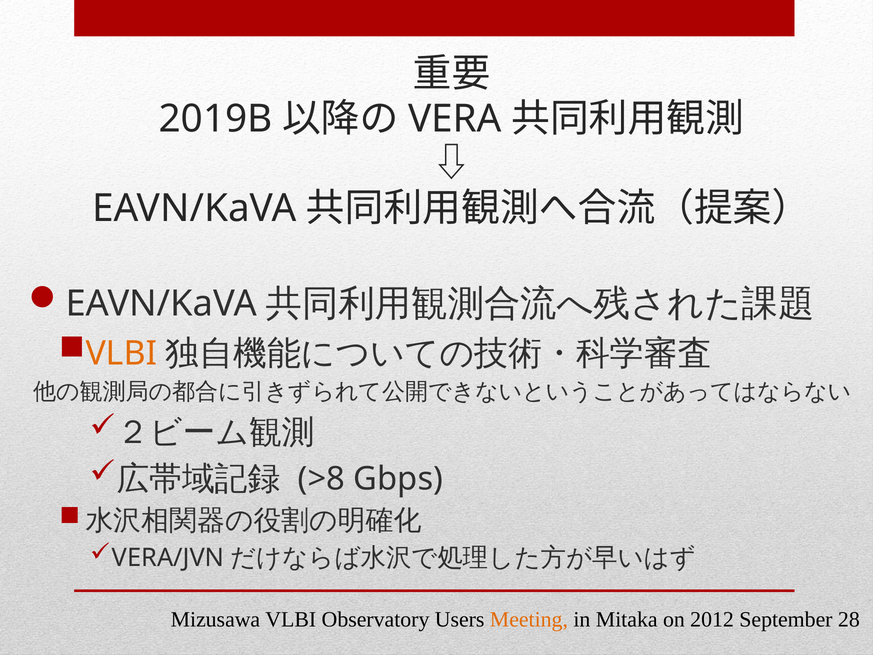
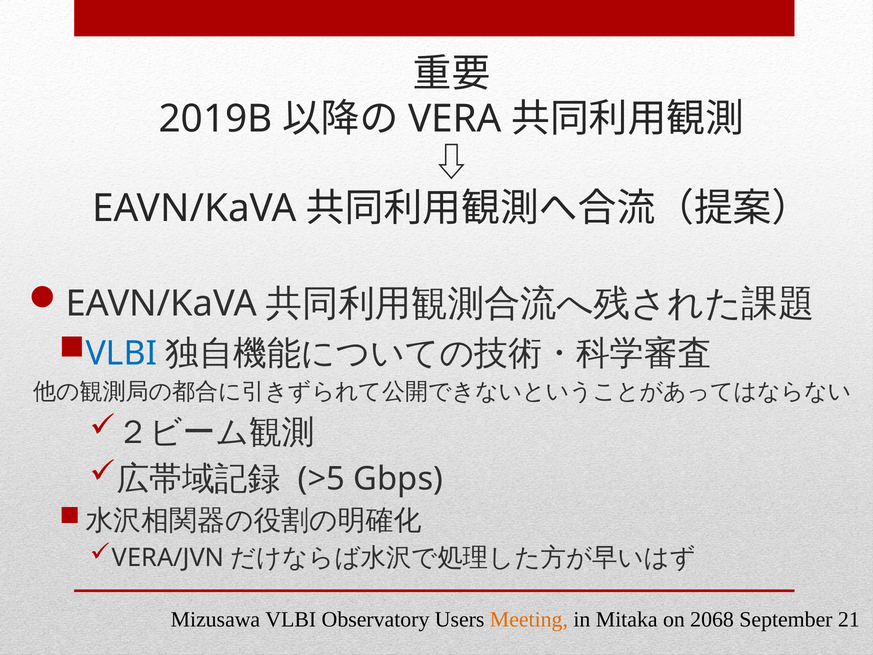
VLBI colour: orange -> blue (121, 353)
>8: >8 -> >5 (321, 479)
2012: 2012 -> 2068 (712, 620)
28: 28 -> 21 (849, 620)
